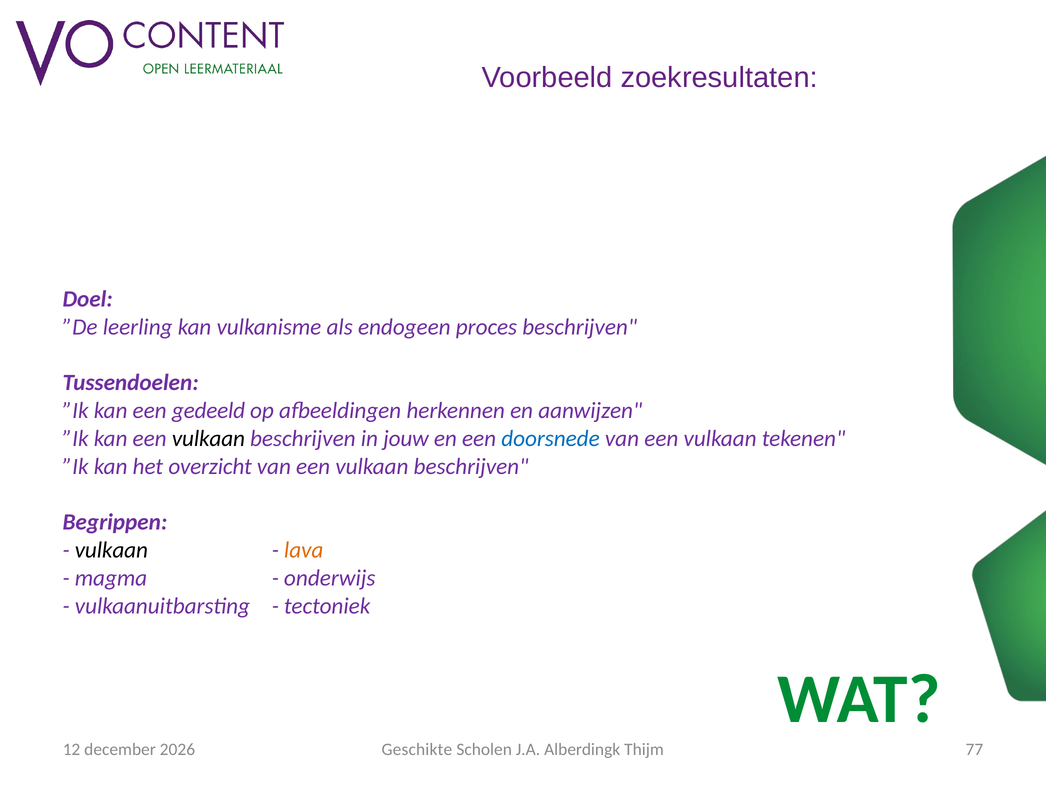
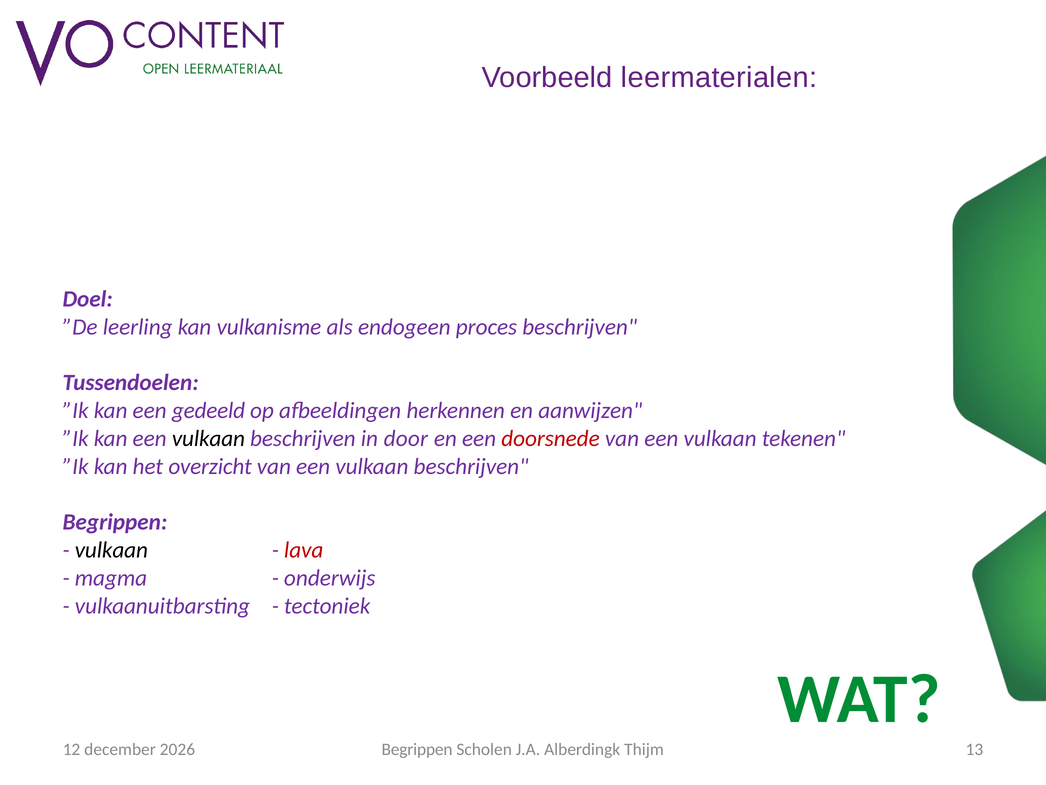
zoekresultaten: zoekresultaten -> leermaterialen (719, 78)
jouw: jouw -> door (406, 438)
doorsnede colour: blue -> red (550, 438)
lava colour: orange -> red (304, 550)
Geschikte: Geschikte -> Begrippen (417, 749)
77: 77 -> 13 (974, 749)
